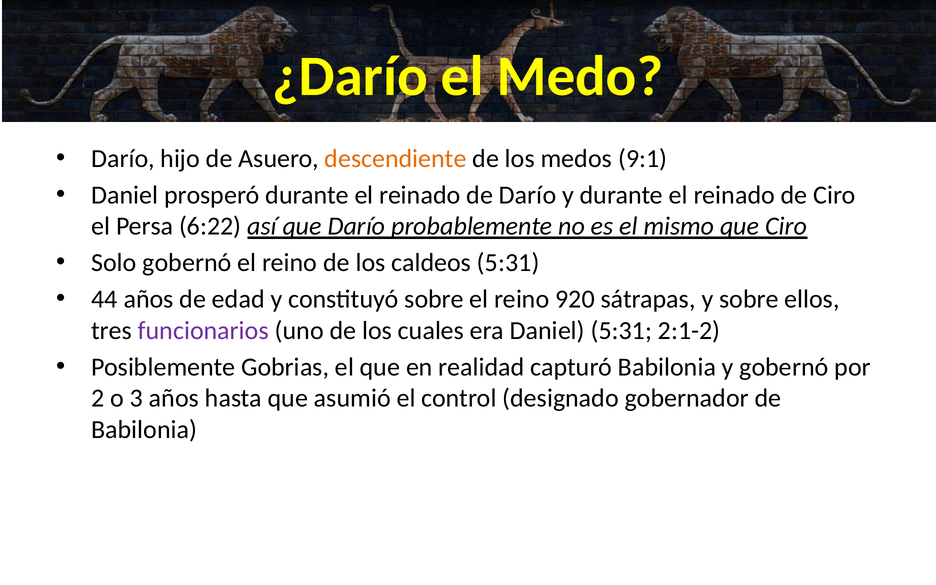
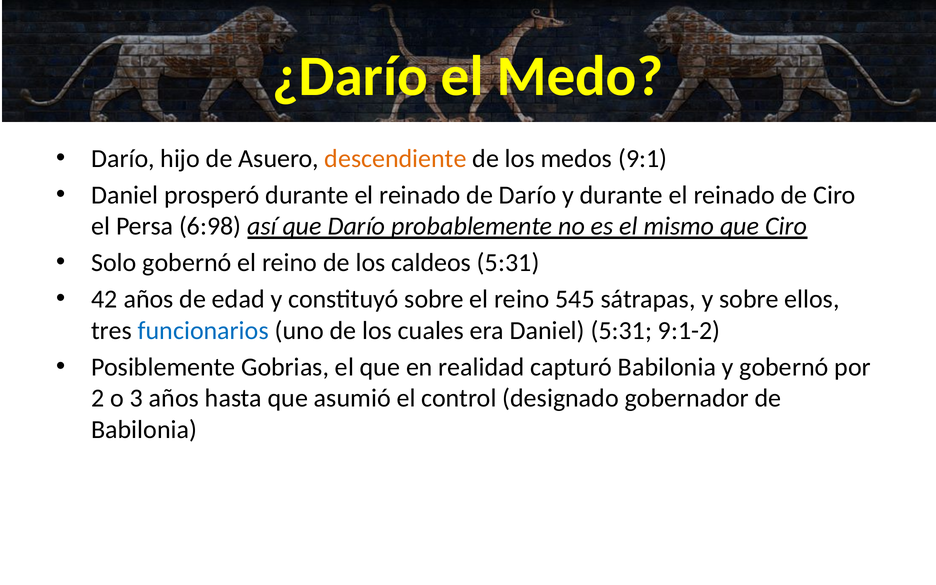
6:22: 6:22 -> 6:98 (210, 226)
44: 44 -> 42 (104, 299)
920: 920 -> 545 (575, 299)
funcionarios colour: purple -> blue (203, 330)
2:1-2: 2:1-2 -> 9:1-2 (689, 330)
